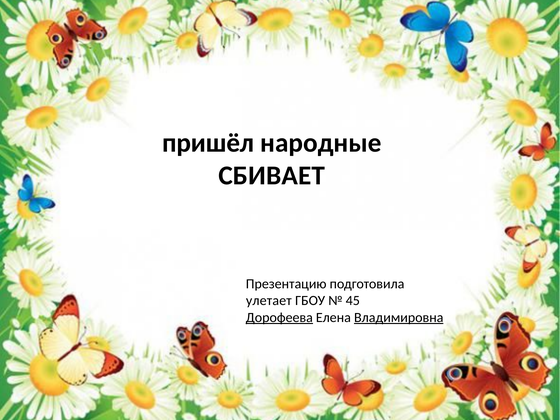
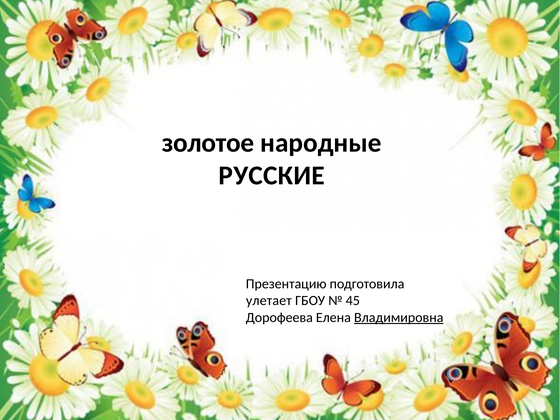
пришёл: пришёл -> золотое (208, 143)
СБИВАЕТ: СБИВАЕТ -> РУССКИЕ (272, 176)
Дорофеева underline: present -> none (279, 317)
